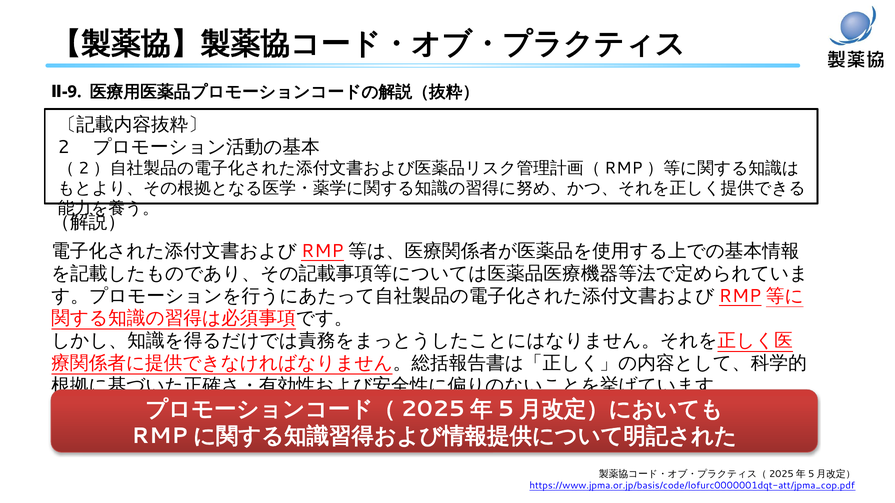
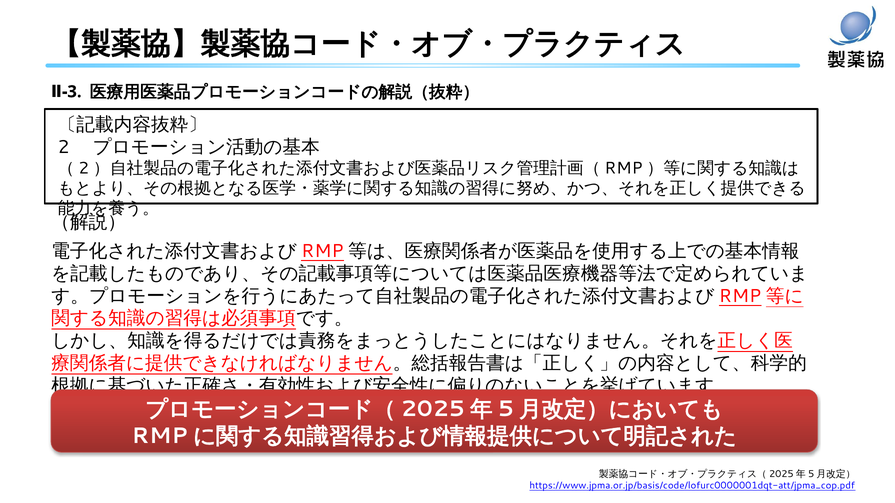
9: 9 -> 3 (74, 92)
